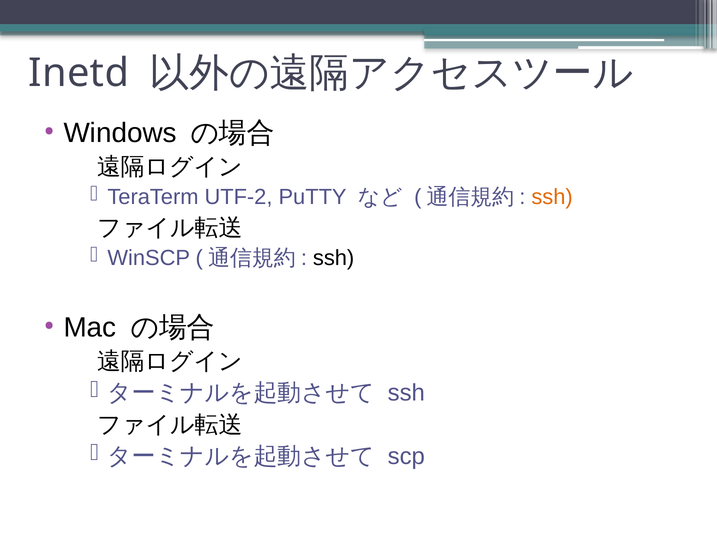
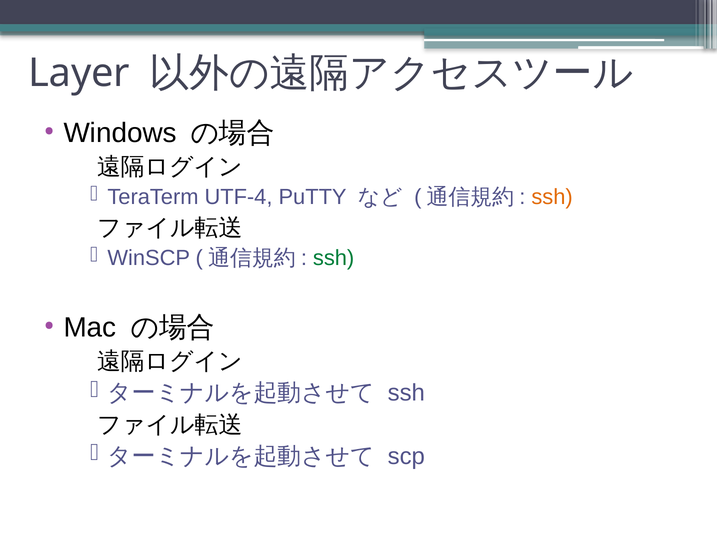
Inetd: Inetd -> Layer (79, 73)
UTF-2: UTF-2 -> UTF-4 (238, 197)
ssh colour: black -> green (334, 258)
